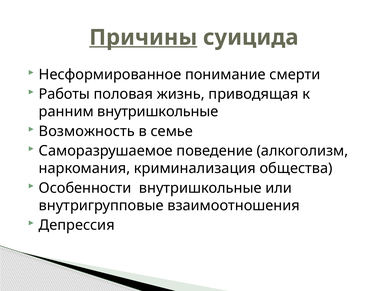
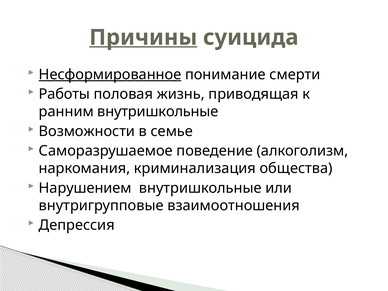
Несформированное underline: none -> present (110, 75)
Возможность: Возможность -> Возможности (87, 131)
Особенности: Особенности -> Нарушением (85, 188)
